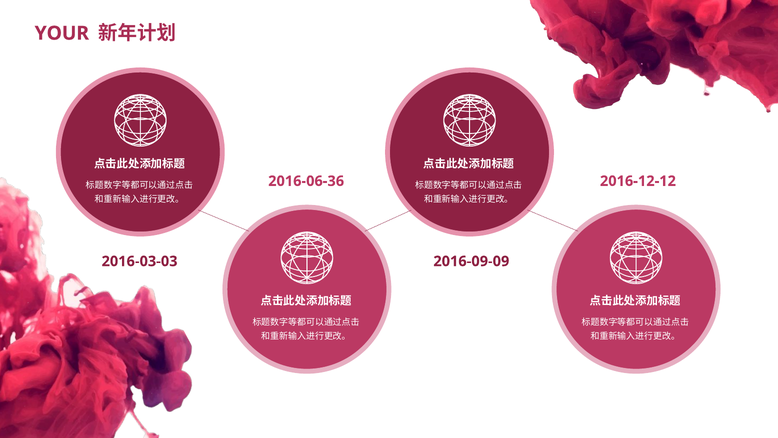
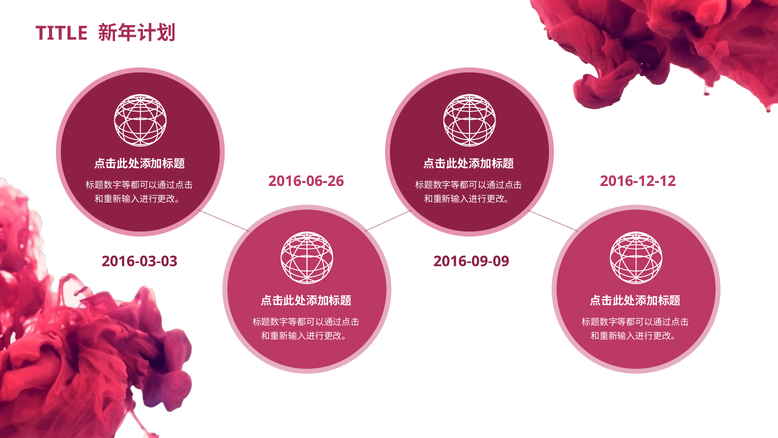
YOUR: YOUR -> TITLE (62, 33)
2016-06-36: 2016-06-36 -> 2016-06-26 (306, 181)
